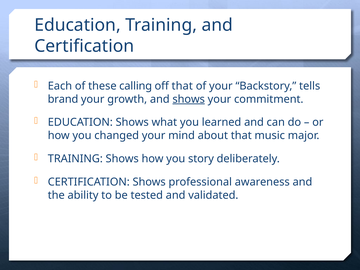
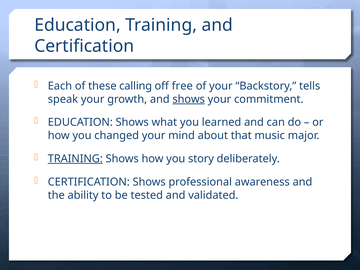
off that: that -> free (182, 86)
brand: brand -> speak (63, 99)
TRAINING underline: none -> present (75, 159)
